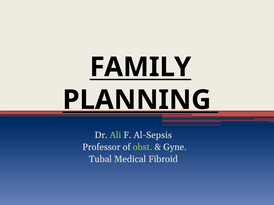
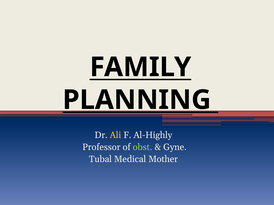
Ali colour: light green -> yellow (115, 135)
Al-Sepsis: Al-Sepsis -> Al-Highly (153, 135)
Fibroid: Fibroid -> Mother (163, 160)
